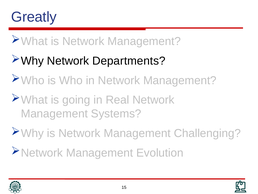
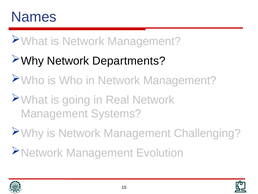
Greatly: Greatly -> Names (34, 17)
